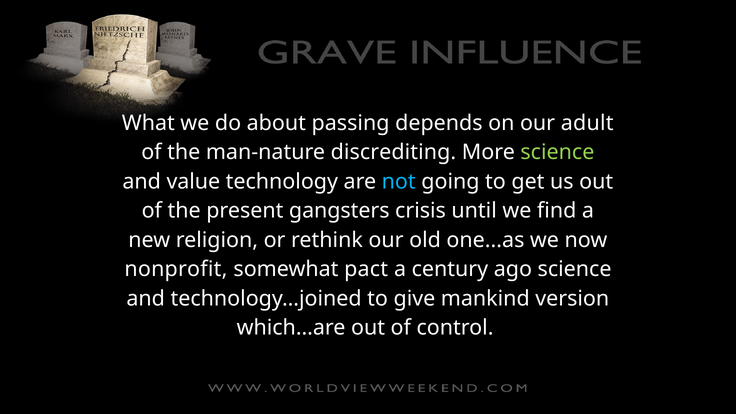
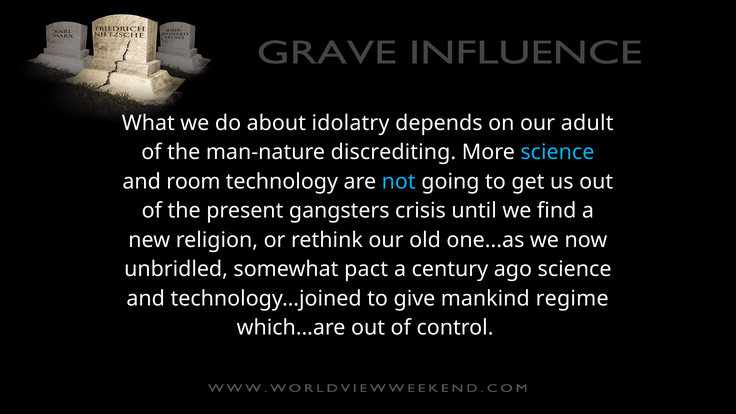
passing: passing -> idolatry (350, 123)
science colour: light green -> light blue (557, 152)
value: value -> room (193, 182)
nonprofit: nonprofit -> unbridled (176, 269)
version: version -> regime (572, 299)
